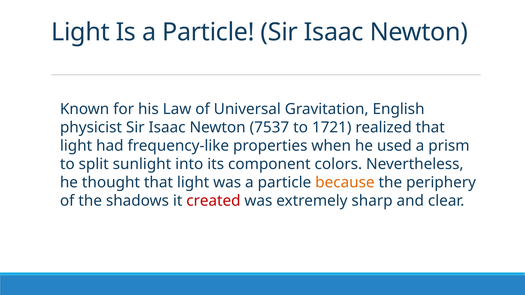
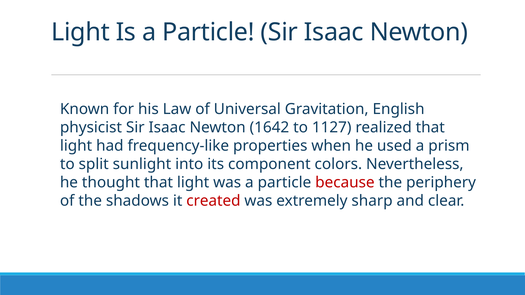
7537: 7537 -> 1642 (269, 127)
1721: 1721 -> 1127 (332, 127)
because colour: orange -> red (345, 183)
